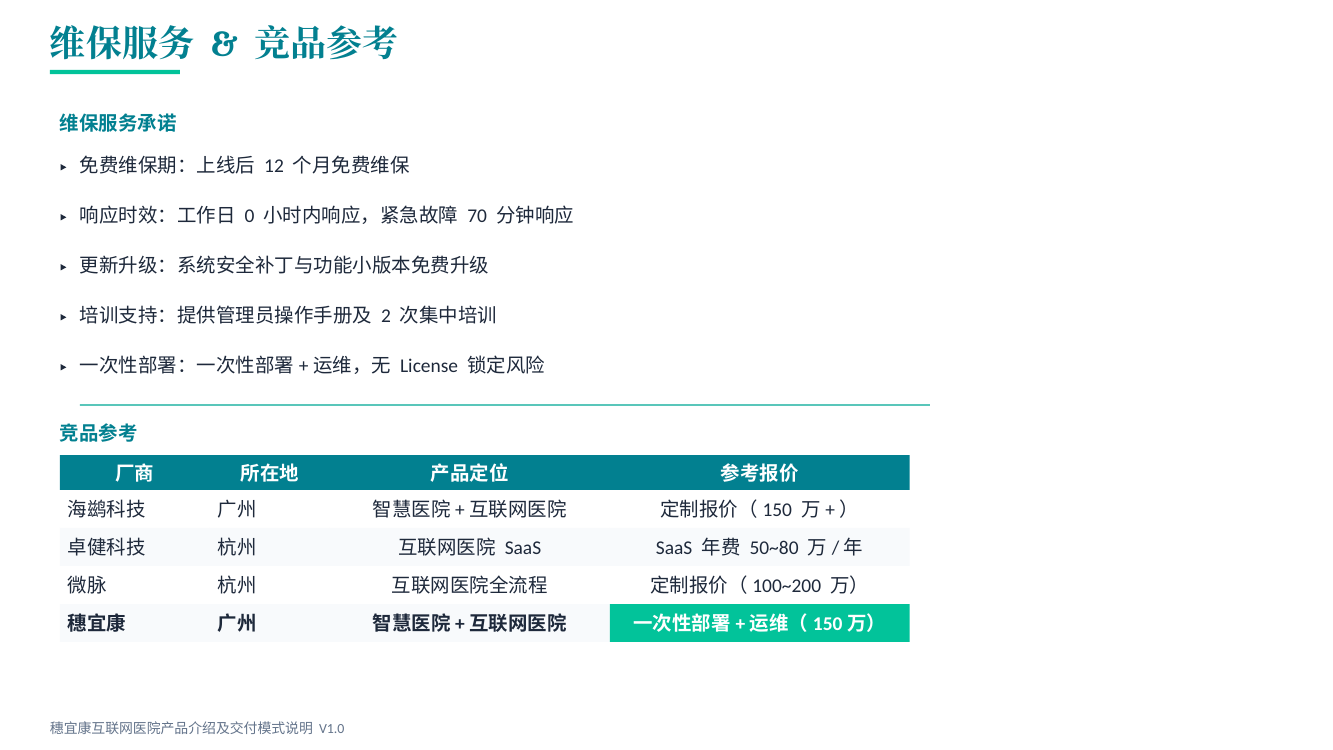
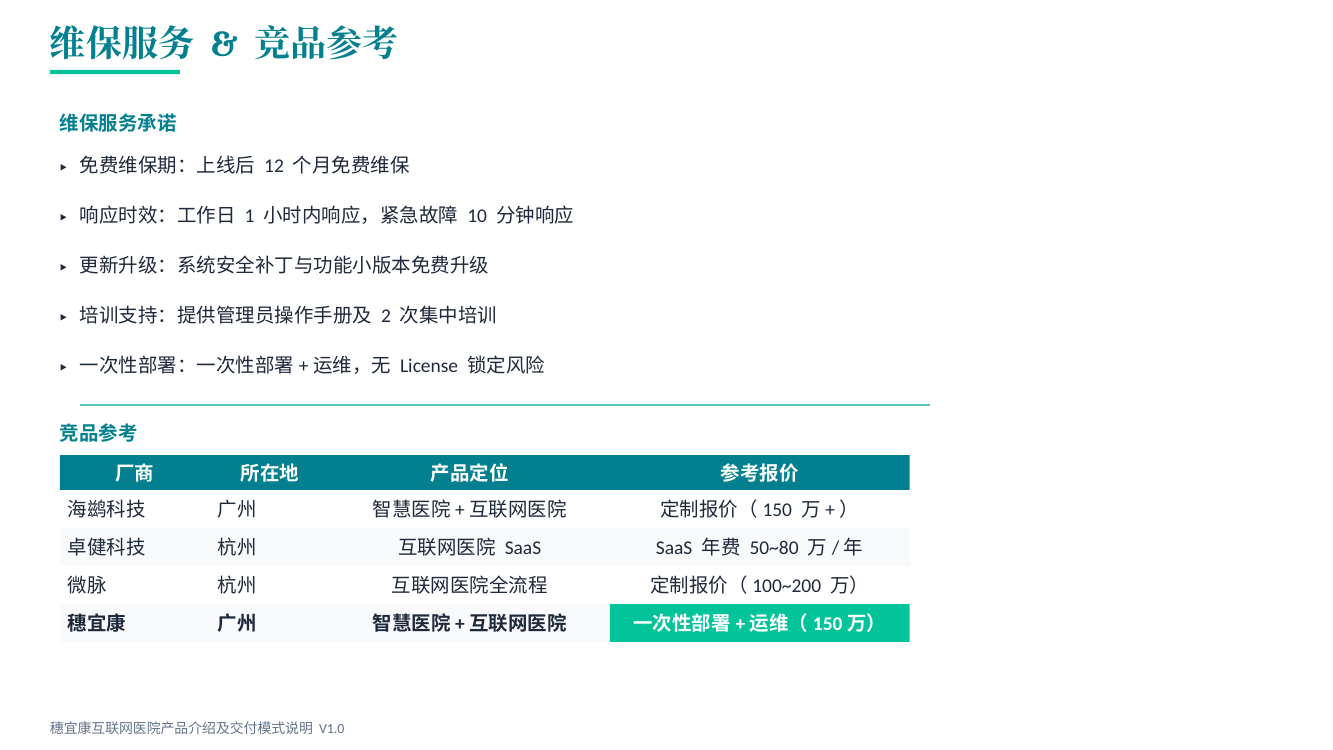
0: 0 -> 1 (250, 216)
70: 70 -> 10 (477, 216)
